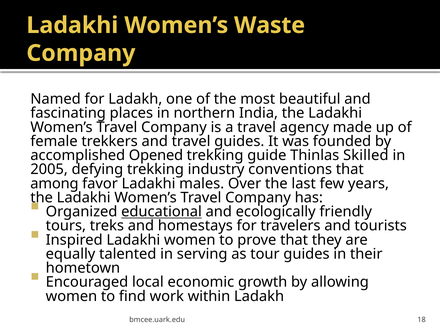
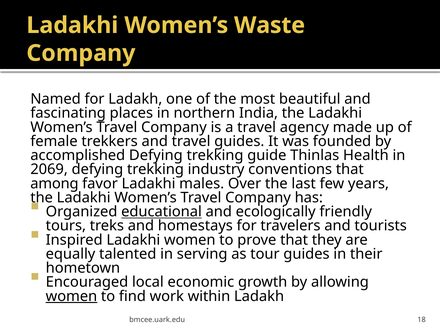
accomplished Opened: Opened -> Defying (156, 155)
Skilled: Skilled -> Health (366, 155)
2005: 2005 -> 2069 (49, 169)
women underline: none -> present (71, 296)
